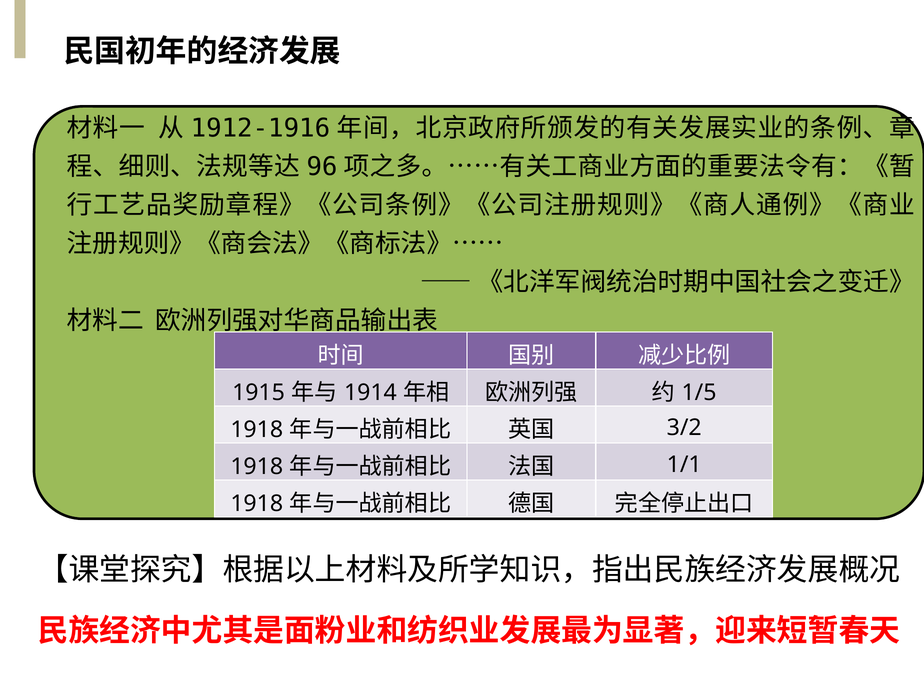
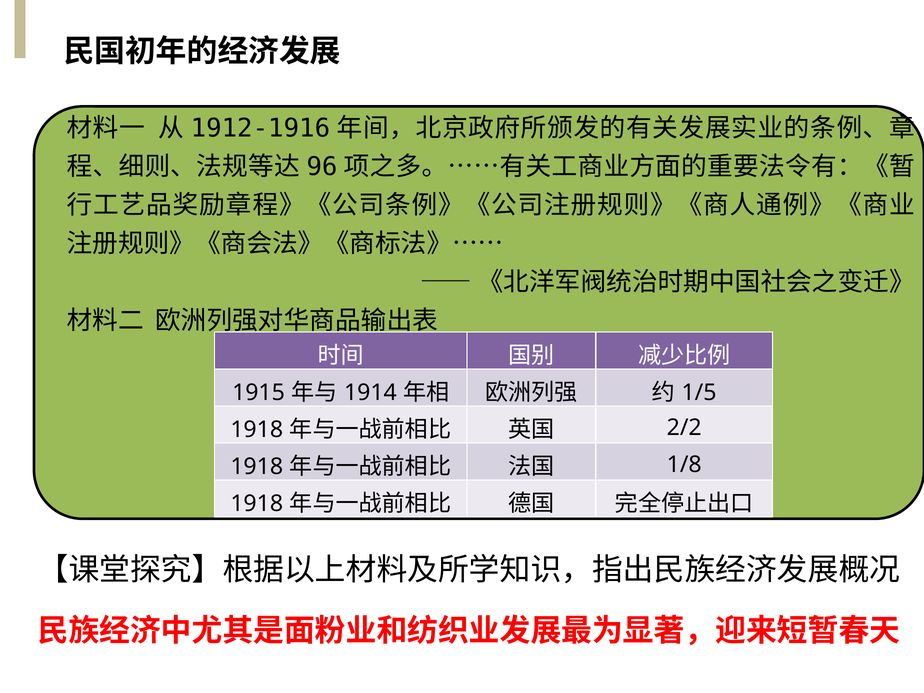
3/2: 3/2 -> 2/2 (684, 428)
1/1: 1/1 -> 1/8 (684, 465)
